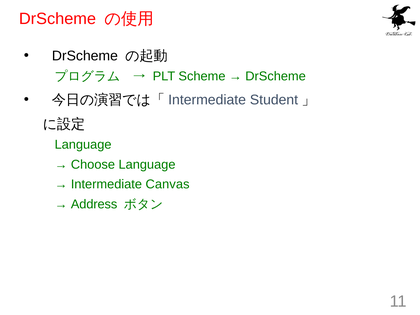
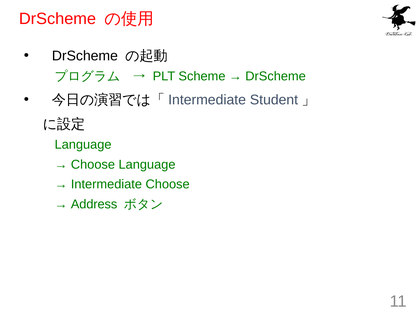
Intermediate Canvas: Canvas -> Choose (168, 184)
